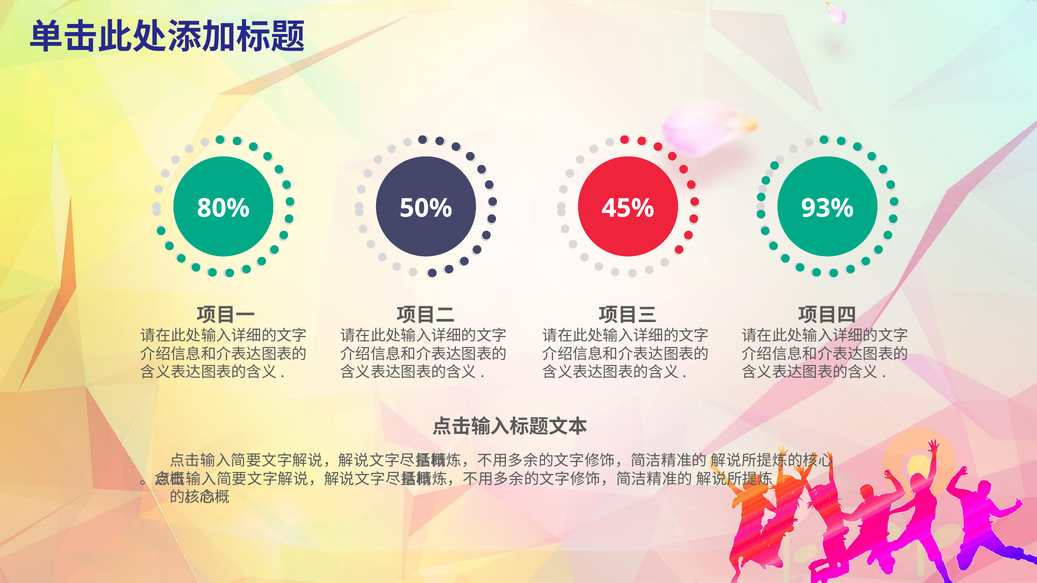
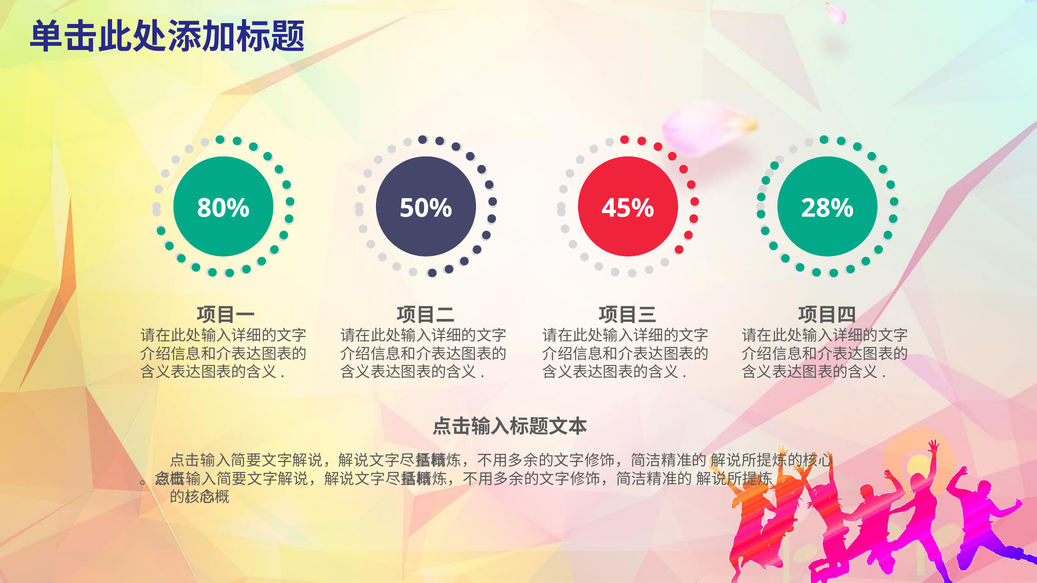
93%: 93% -> 28% (827, 208)
